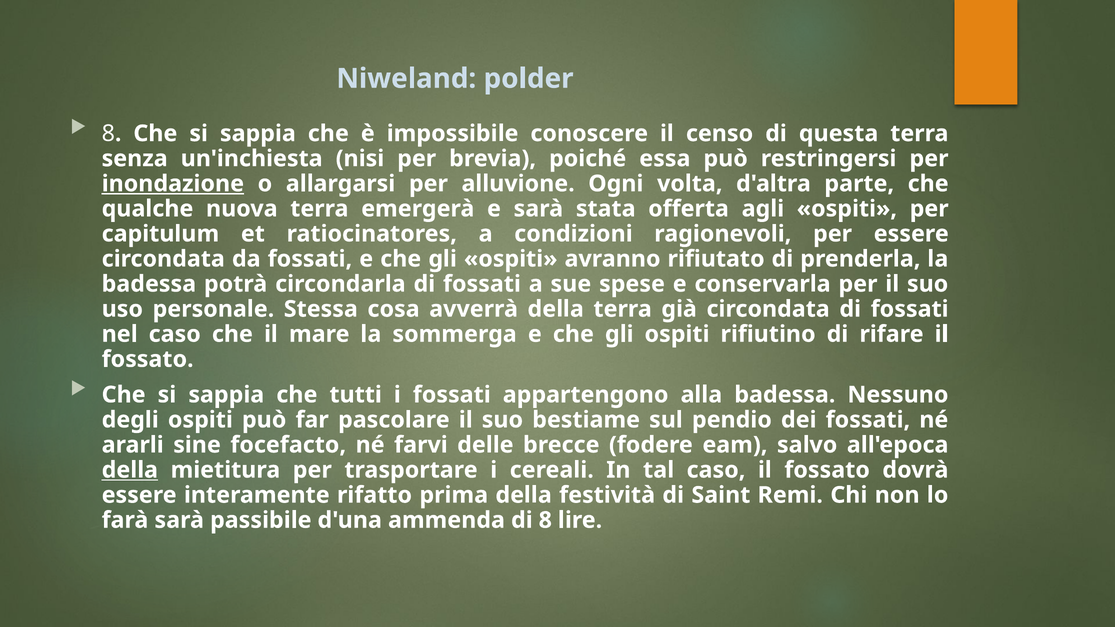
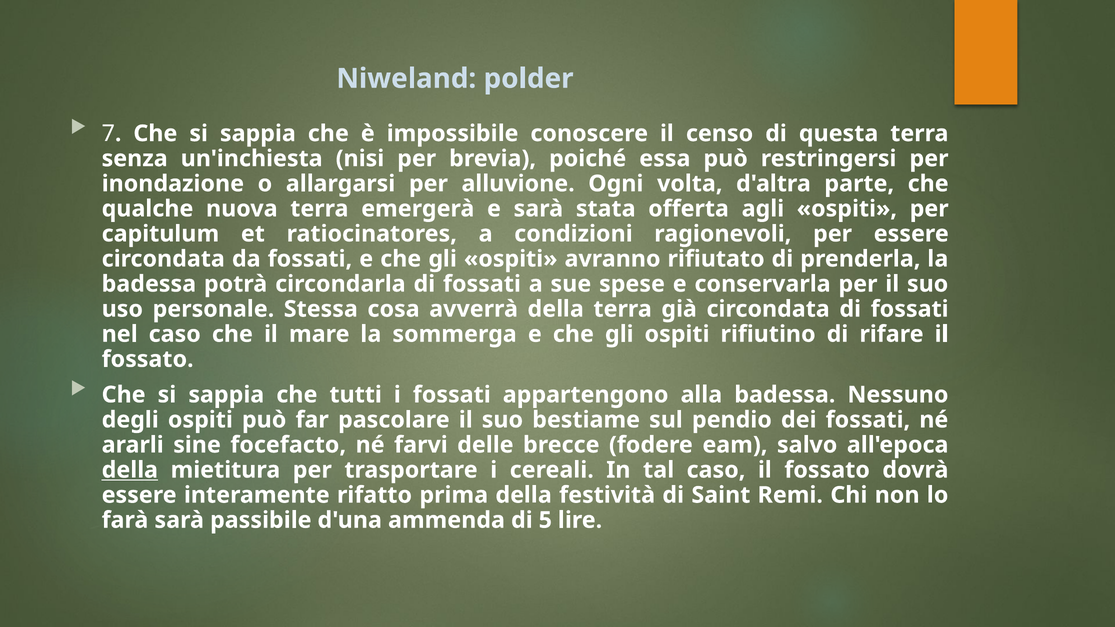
8: 8 -> 7 (108, 134)
inondazione underline: present -> none (173, 184)
di 8: 8 -> 5 (545, 520)
